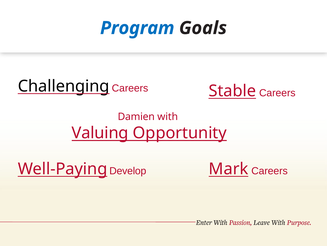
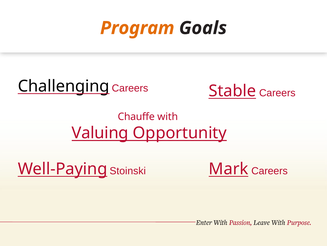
Program colour: blue -> orange (137, 28)
Damien: Damien -> Chauffe (136, 116)
Develop: Develop -> Stoinski (128, 170)
